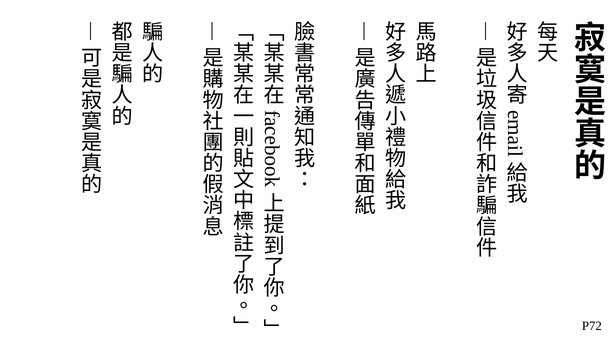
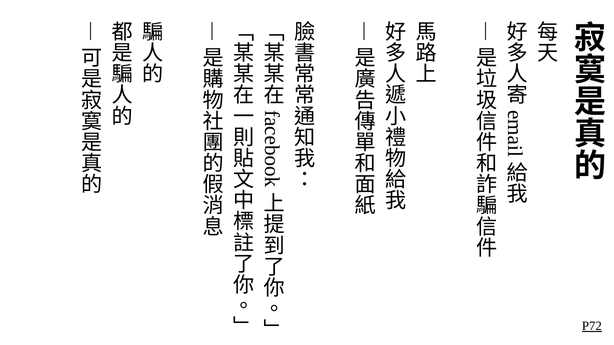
P72 underline: none -> present (592, 326)
